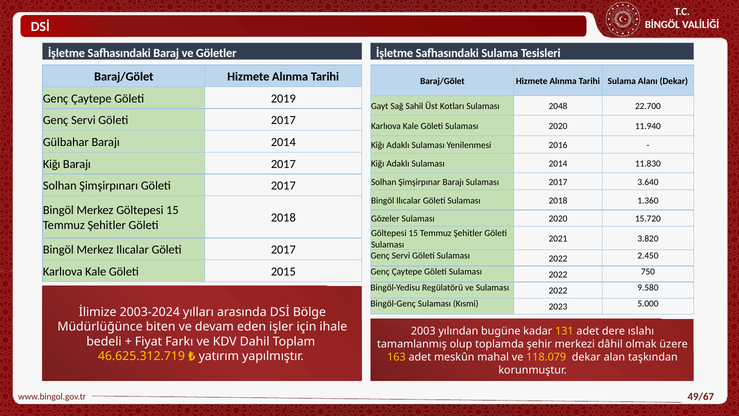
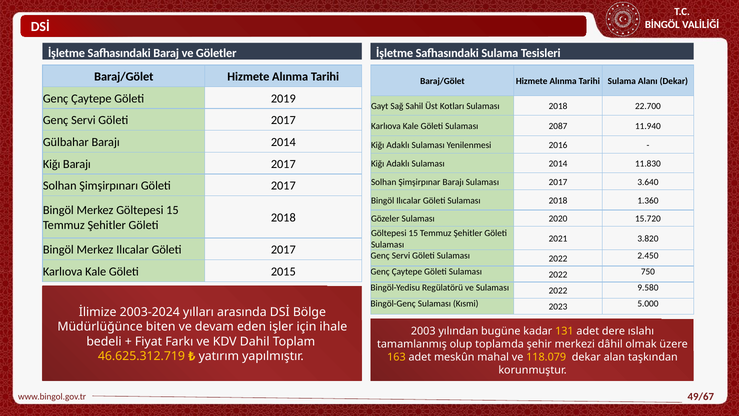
Kotları Sulaması 2048: 2048 -> 2018 (558, 106)
Göleti Sulaması 2020: 2020 -> 2087 (558, 126)
